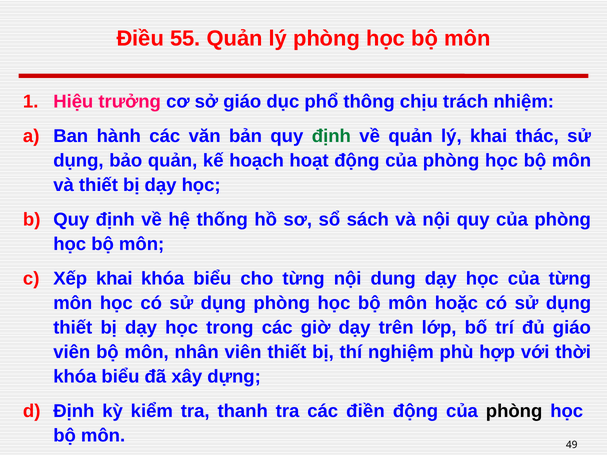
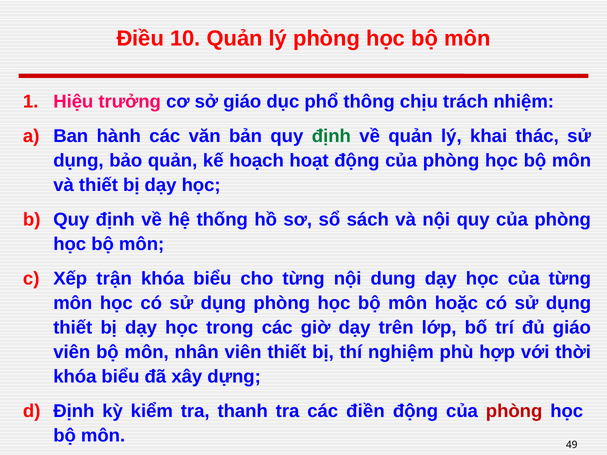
55: 55 -> 10 (185, 39)
Xếp khai: khai -> trận (114, 279)
phòng colour: black -> red (514, 411)
